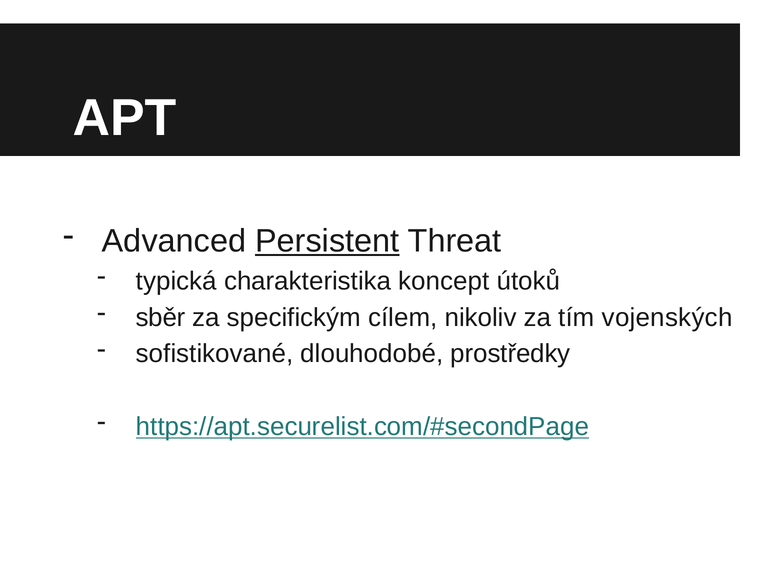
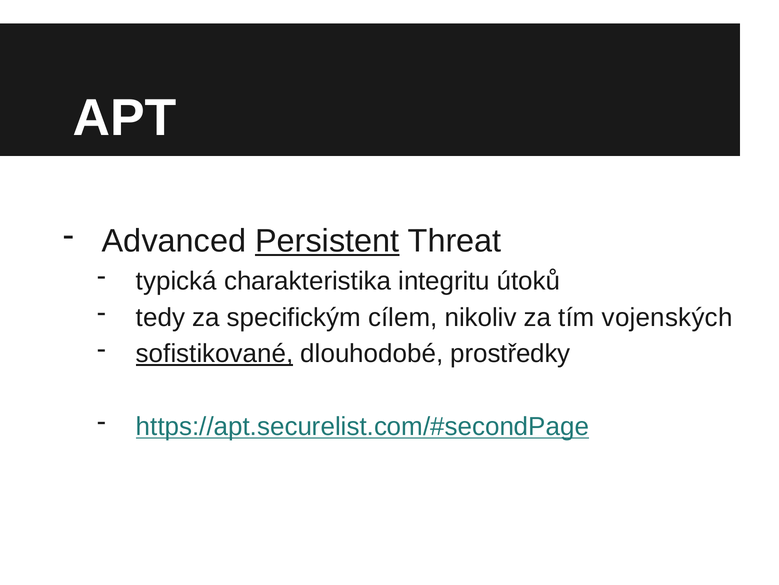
koncept: koncept -> integritu (444, 281)
sběr: sběr -> tedy (160, 317)
sofistikované underline: none -> present (215, 353)
